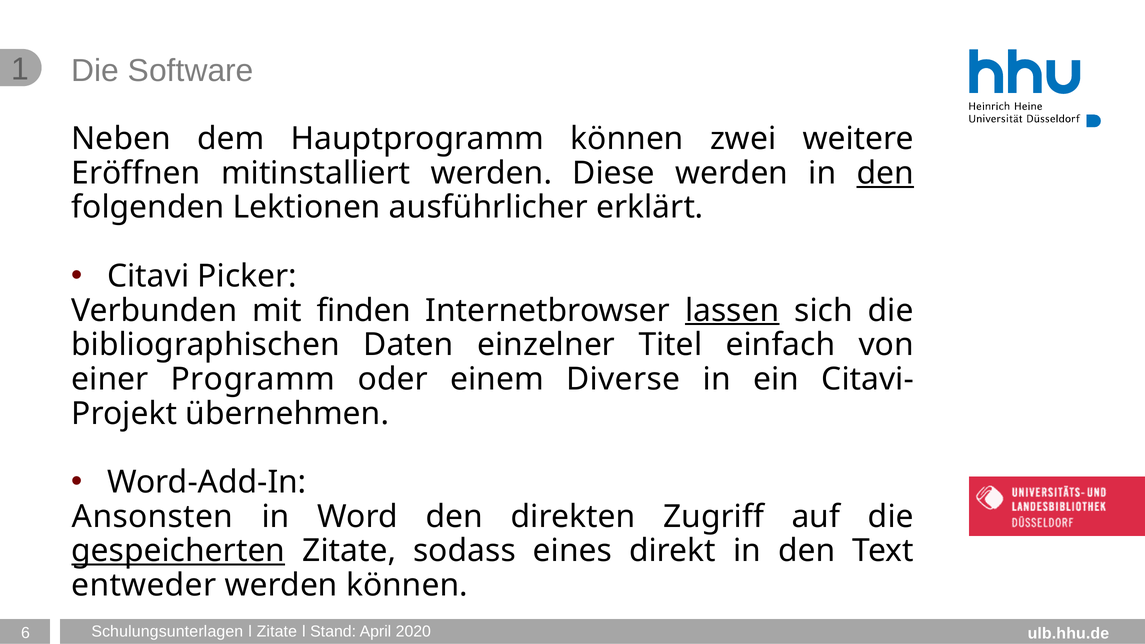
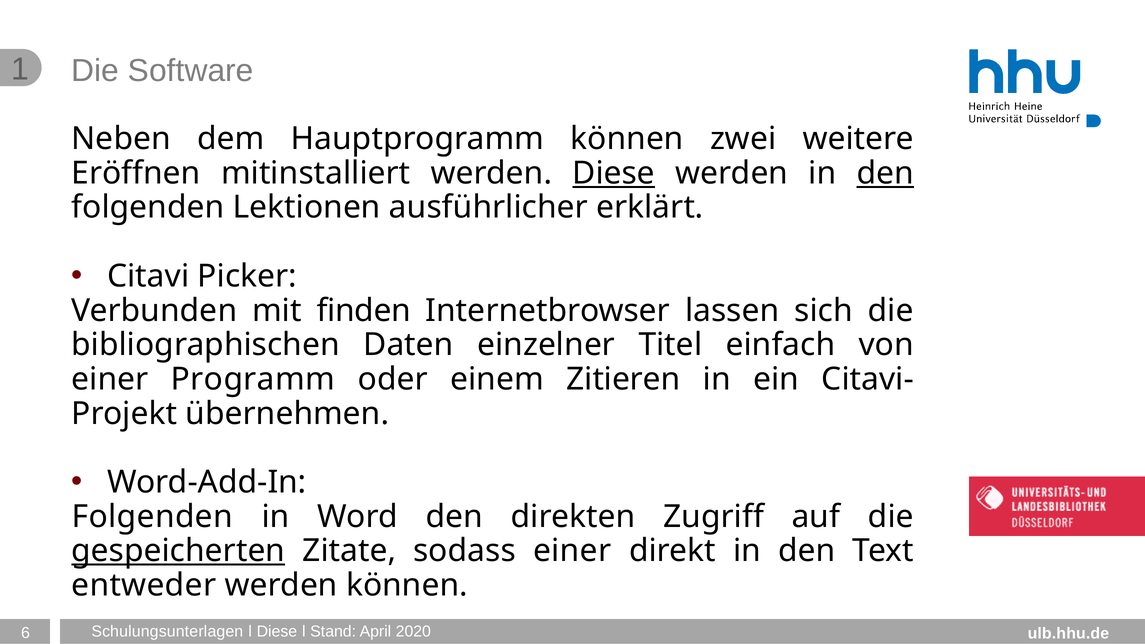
Diese underline: none -> present (614, 173)
lassen underline: present -> none (732, 311)
Diverse: Diverse -> Zitieren (623, 379)
Ansonsten: Ansonsten -> Folgenden (152, 517)
sodass eines: eines -> einer (572, 551)
Zitate: Zitate -> Diese (277, 632)
